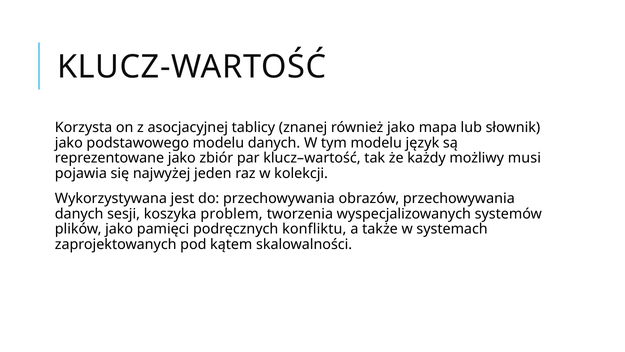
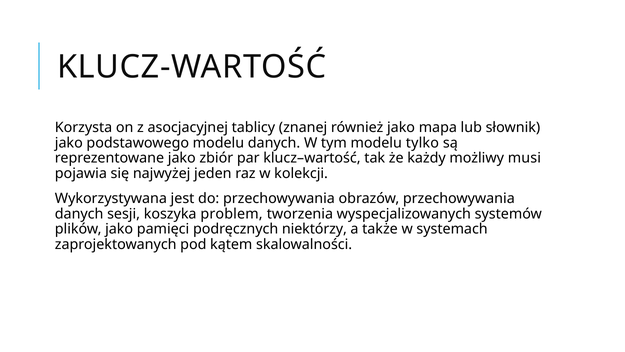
język: język -> tylko (422, 143)
konfliktu: konfliktu -> niektórzy (314, 229)
